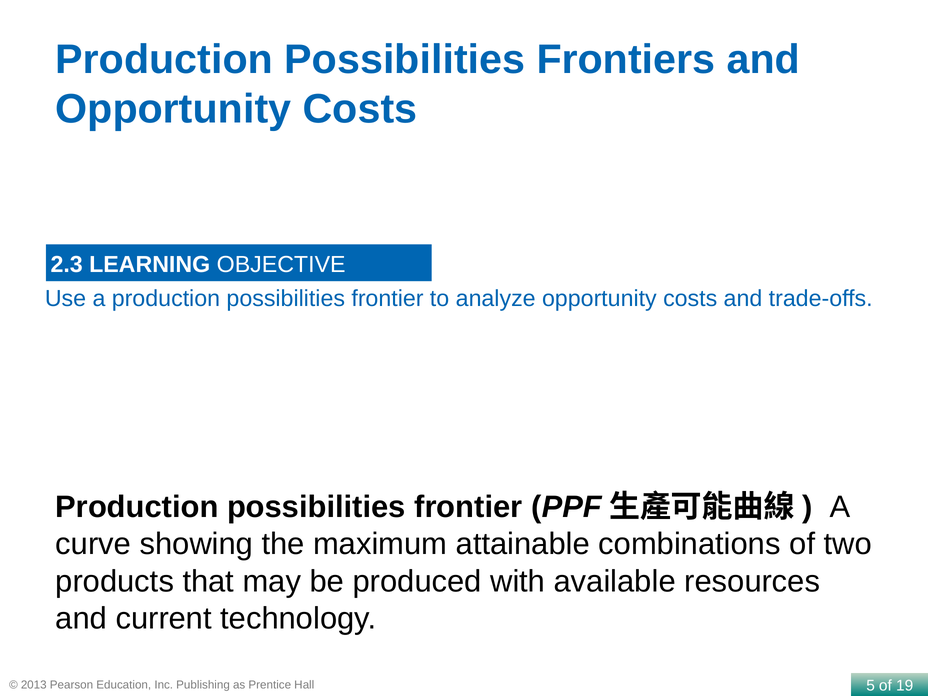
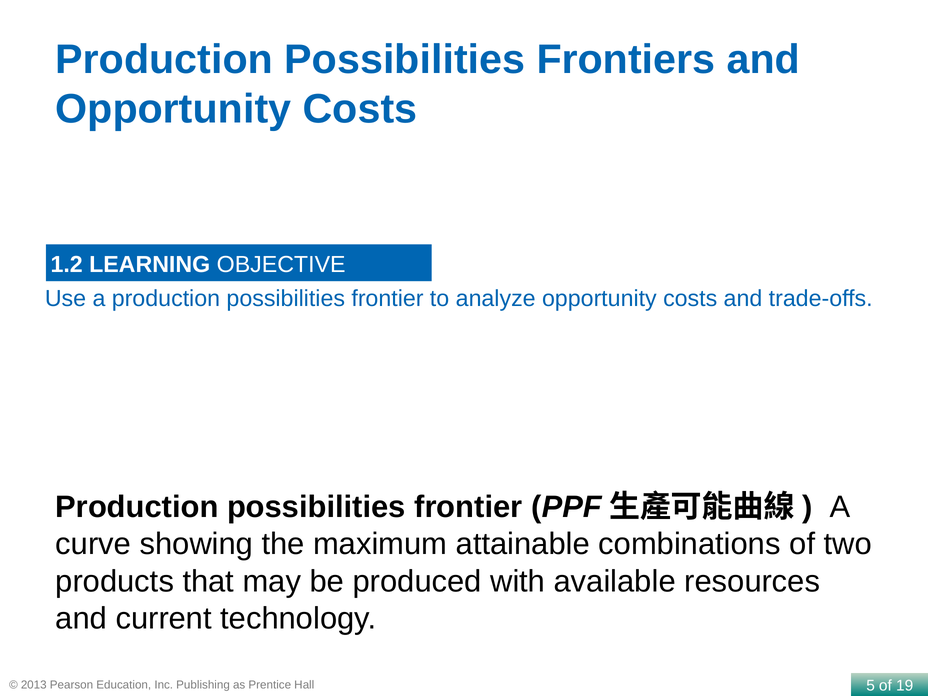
2.3: 2.3 -> 1.2 (67, 264)
